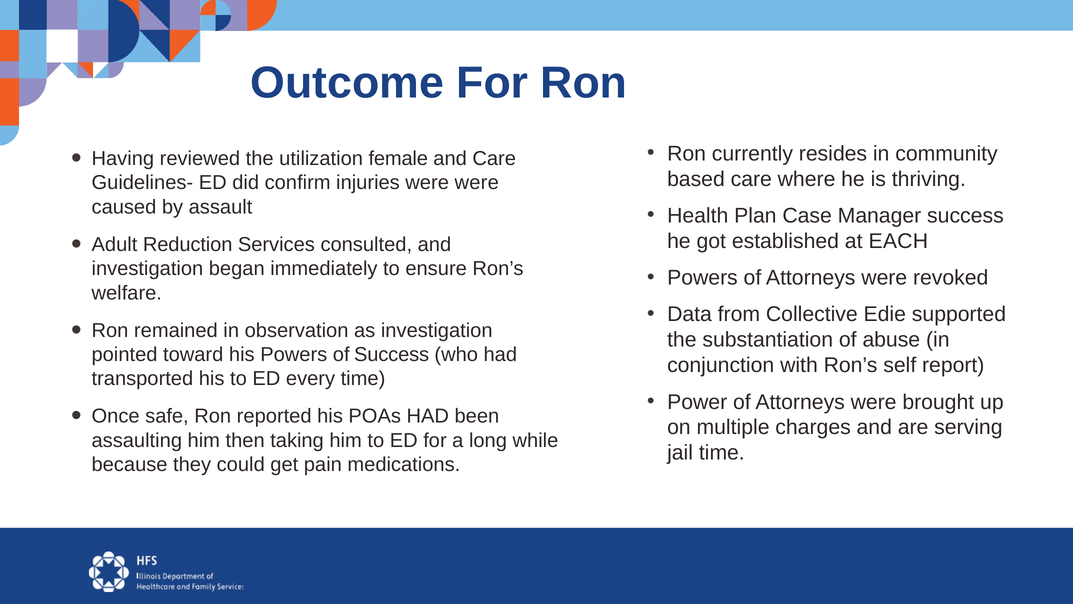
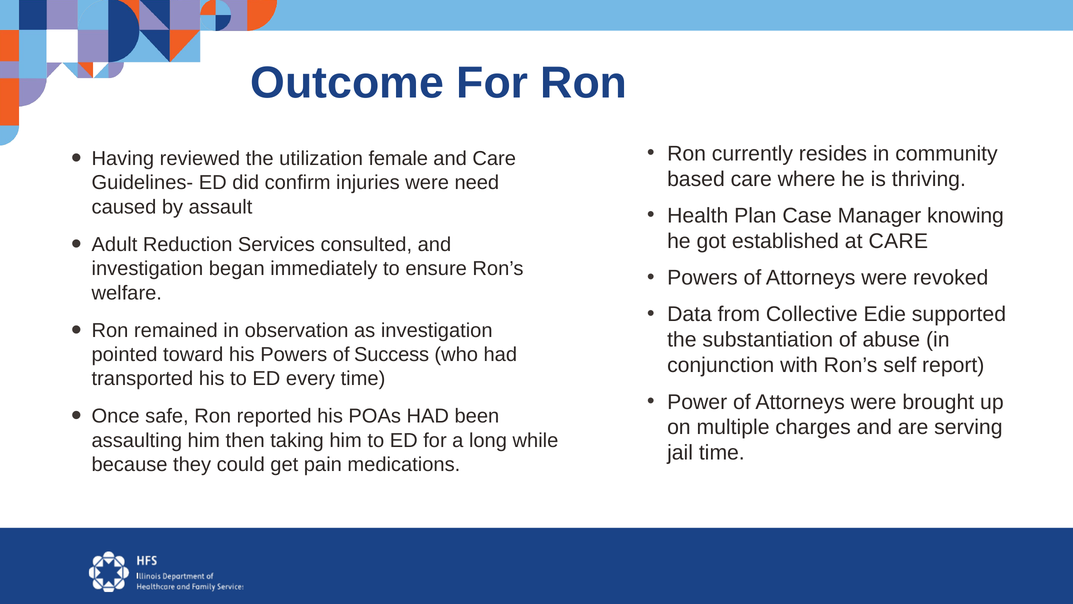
were were: were -> need (477, 183)
Manager success: success -> knowing (966, 216)
at EACH: EACH -> CARE (898, 241)
